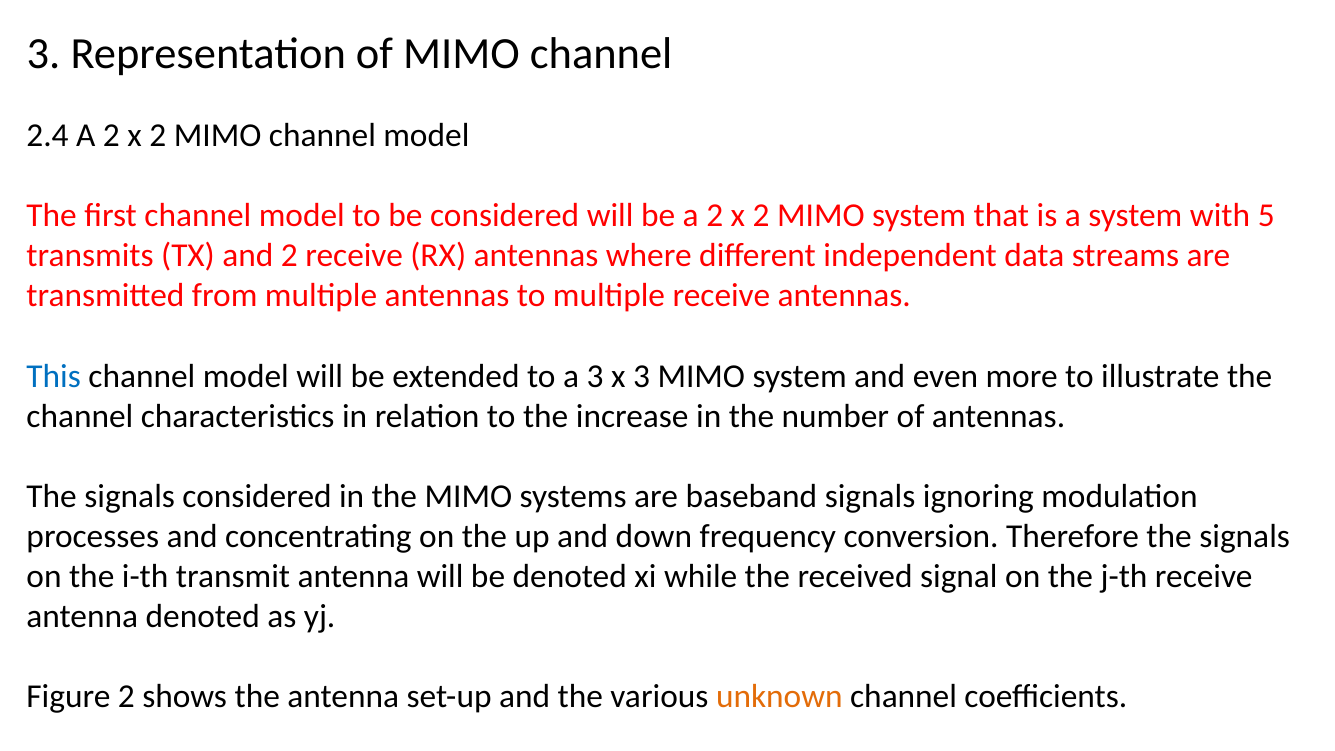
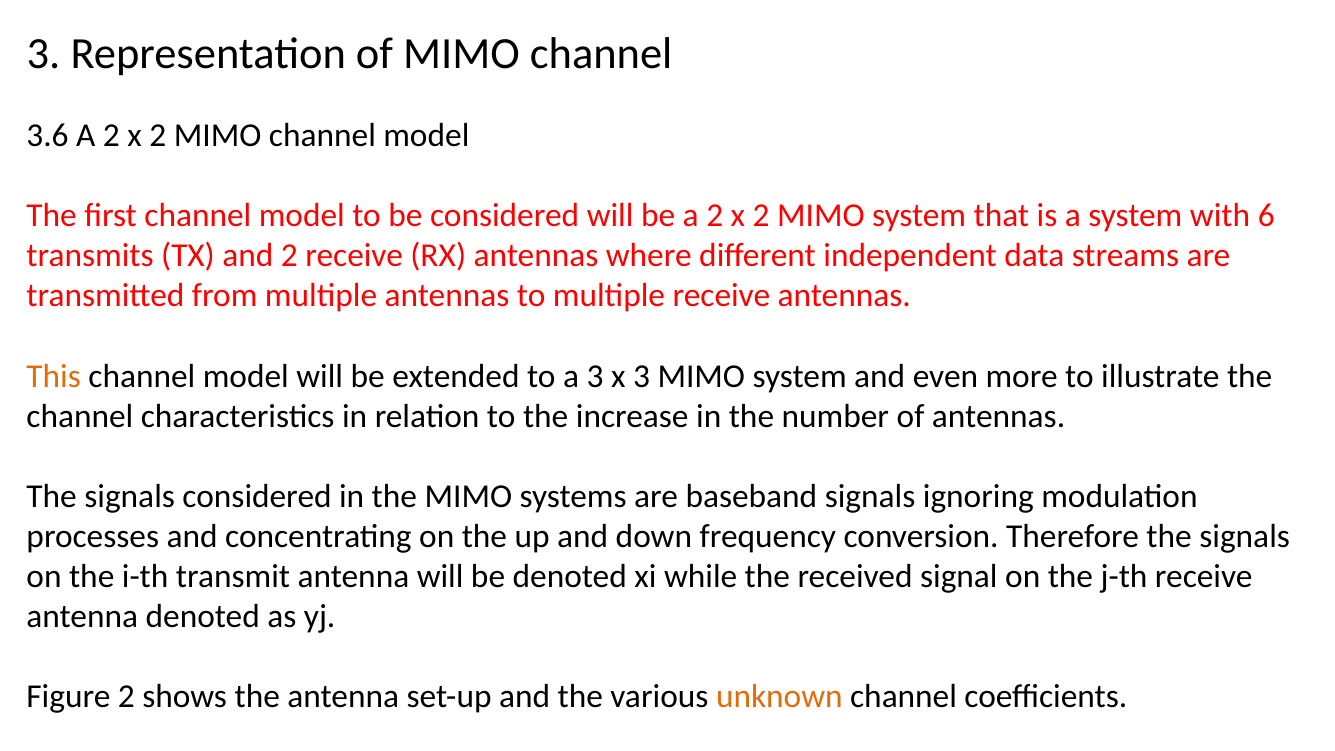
2.4: 2.4 -> 3.6 (48, 136)
5: 5 -> 6 (1266, 216)
This colour: blue -> orange (54, 376)
